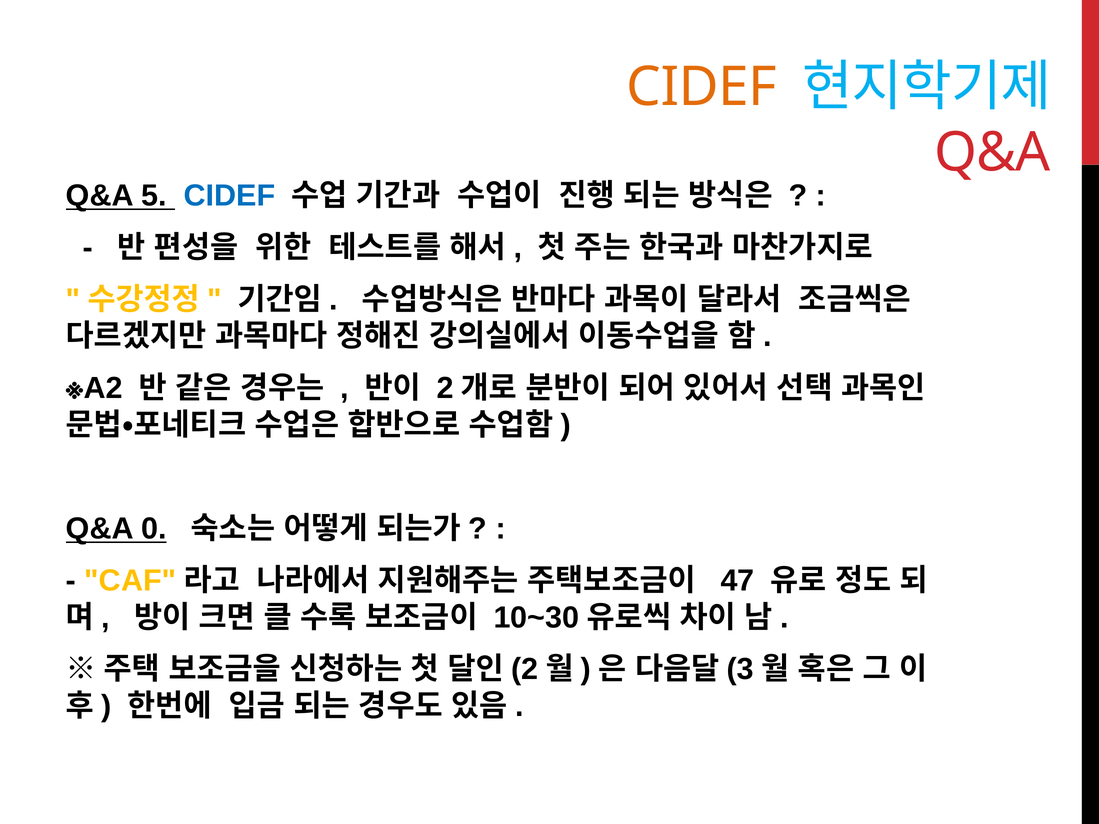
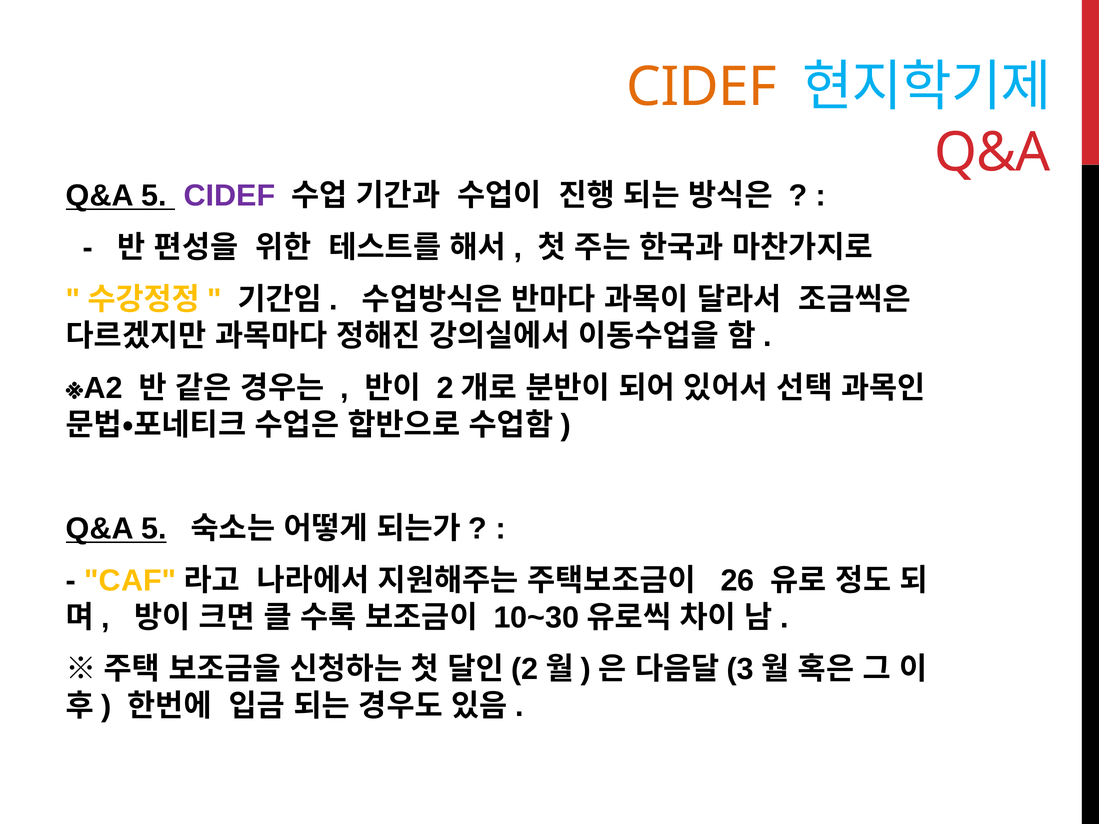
CIDEF colour: blue -> purple (229, 196)
0: 0 -> 5 (154, 529)
47: 47 -> 26 (738, 581)
